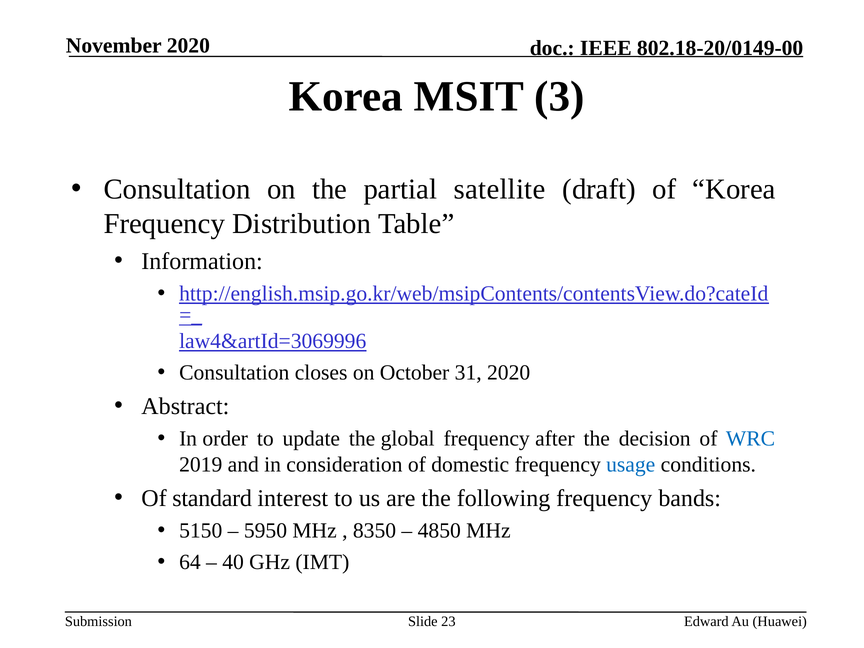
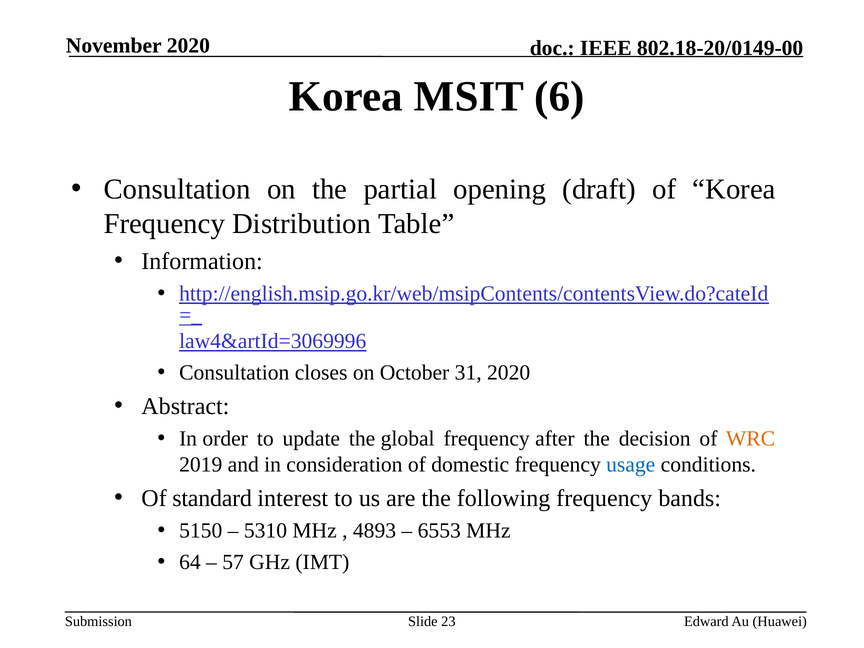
3: 3 -> 6 (559, 97)
satellite: satellite -> opening (500, 189)
WRC colour: blue -> orange (751, 439)
5950: 5950 -> 5310 (265, 531)
8350: 8350 -> 4893 (375, 531)
4850: 4850 -> 6553 (439, 531)
40: 40 -> 57 (233, 562)
